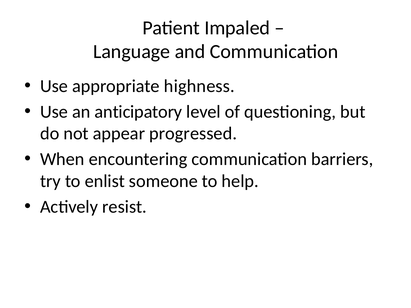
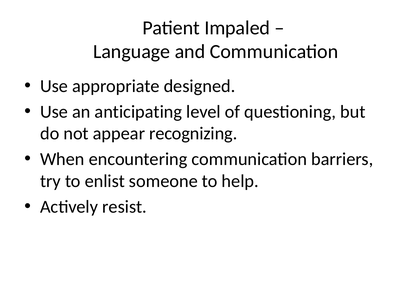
highness: highness -> designed (200, 86)
anticipatory: anticipatory -> anticipating (138, 112)
progressed: progressed -> recognizing (193, 134)
